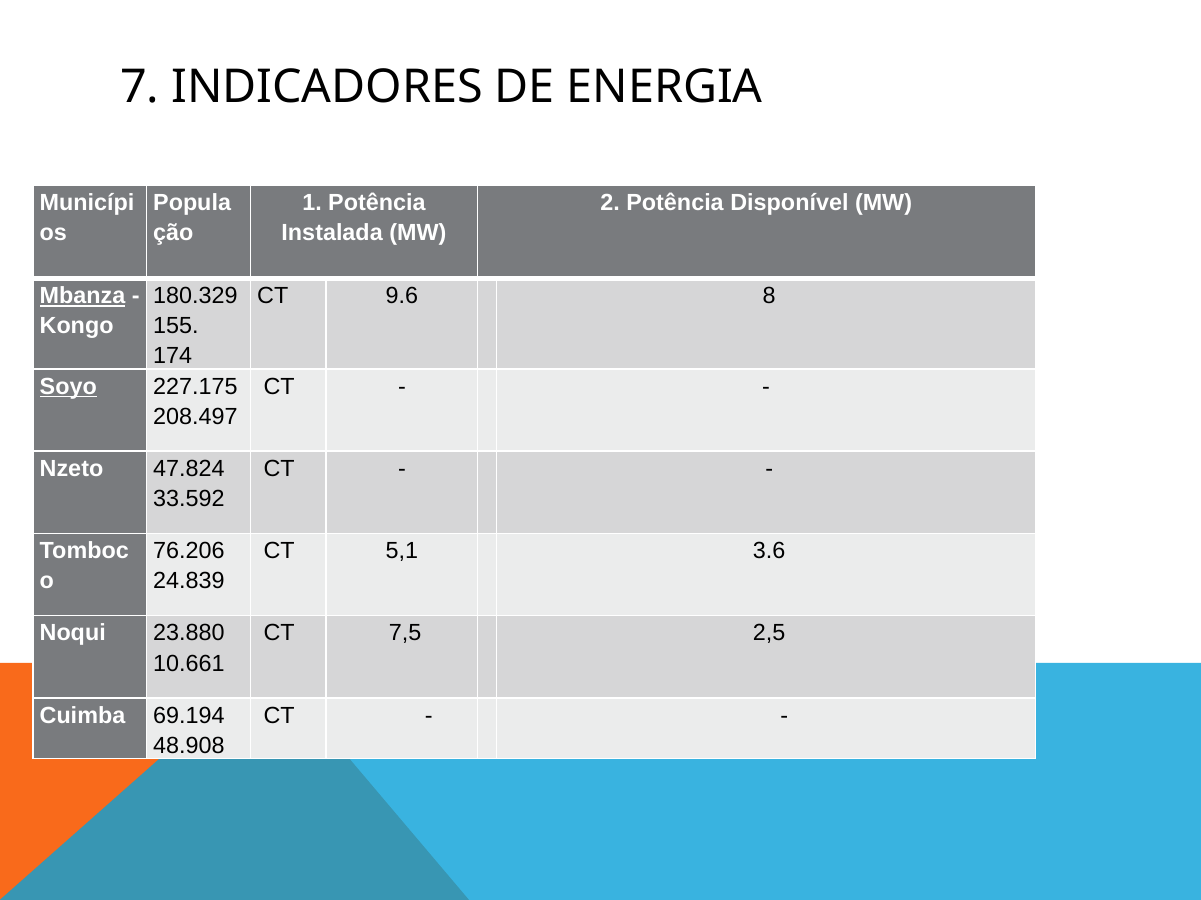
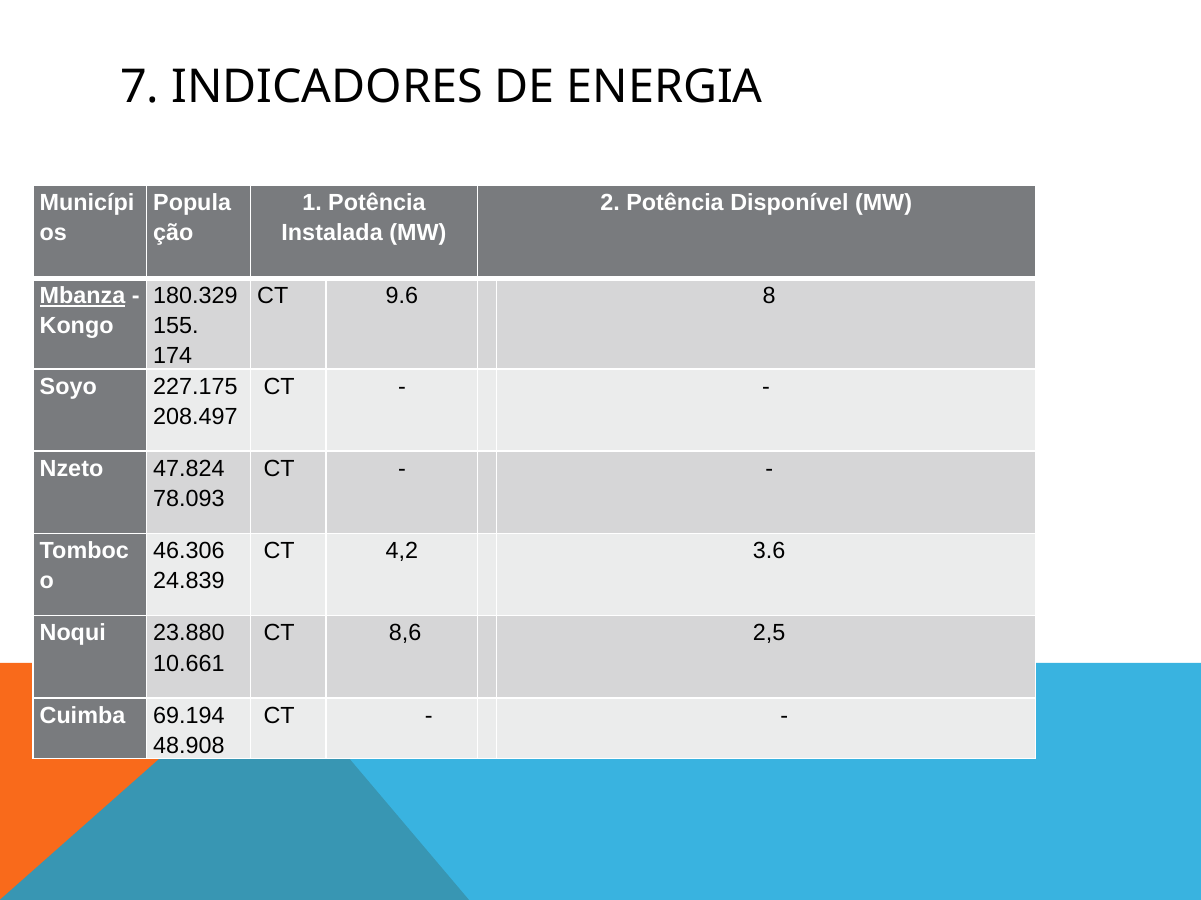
Soyo underline: present -> none (68, 387)
33.592: 33.592 -> 78.093 (189, 499)
76.206: 76.206 -> 46.306 (189, 551)
5,1: 5,1 -> 4,2 (402, 551)
7,5: 7,5 -> 8,6 (405, 634)
